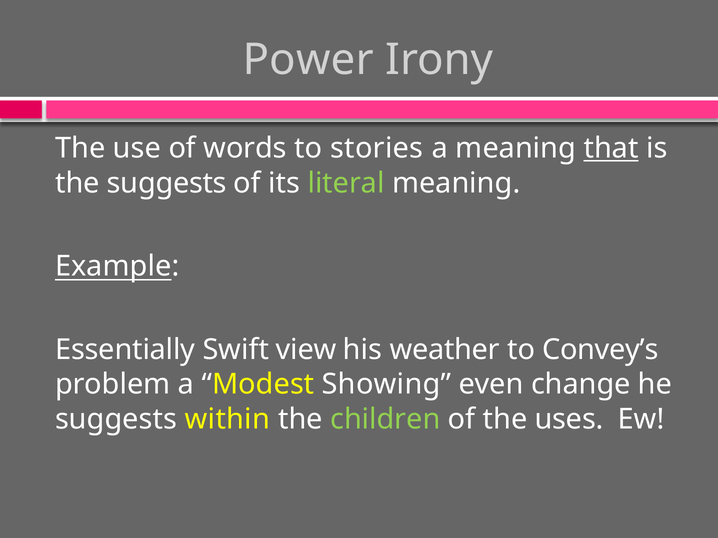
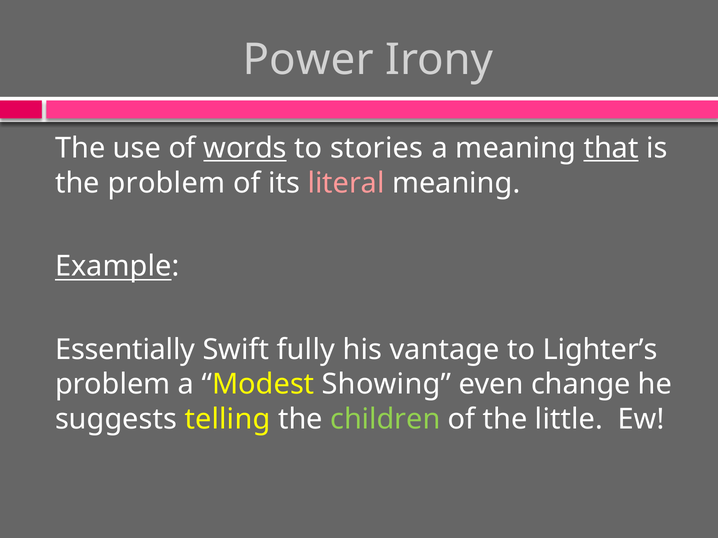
words underline: none -> present (245, 149)
the suggests: suggests -> problem (166, 183)
literal colour: light green -> pink (346, 183)
view: view -> fully (306, 350)
weather: weather -> vantage (445, 350)
Convey’s: Convey’s -> Lighter’s (600, 350)
within: within -> telling (227, 419)
uses: uses -> little (569, 419)
